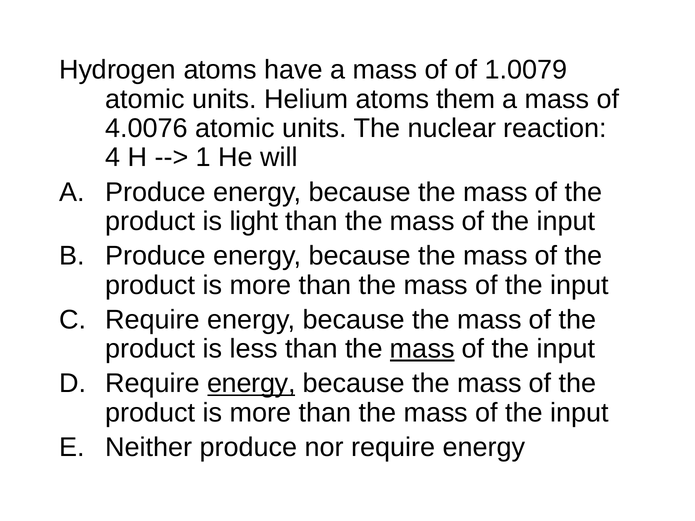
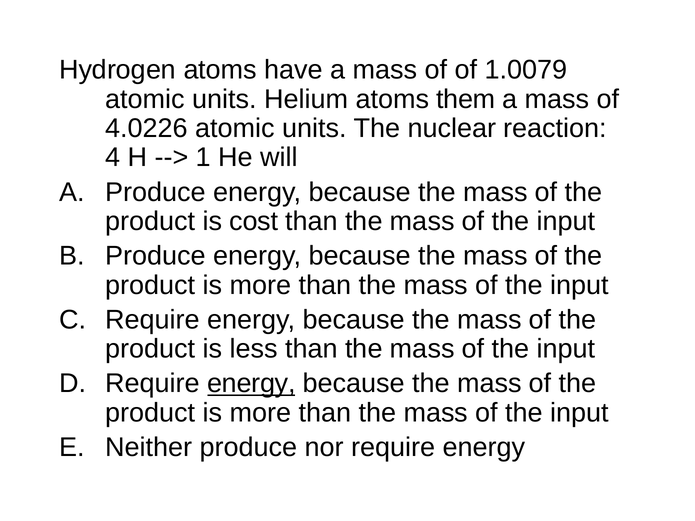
4.0076: 4.0076 -> 4.0226 (147, 128)
light: light -> cost (254, 221)
mass underline: present -> none (422, 349)
